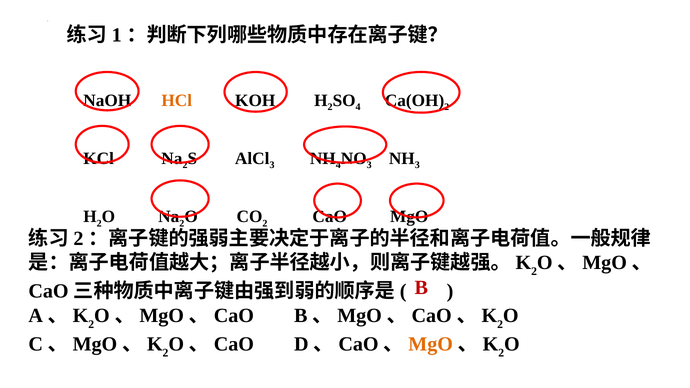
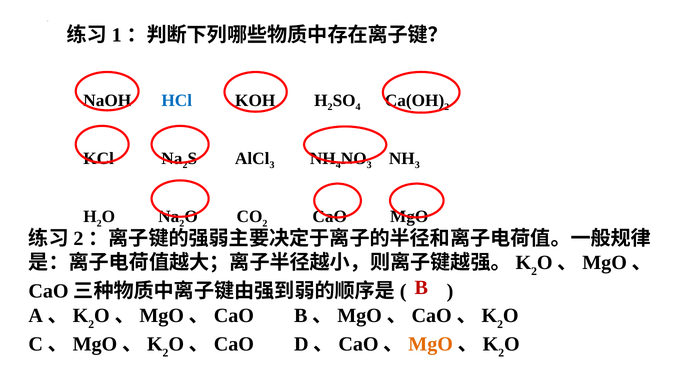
HCl colour: orange -> blue (177, 100)
